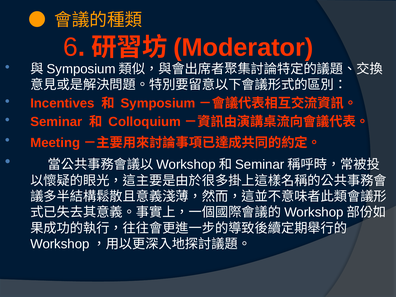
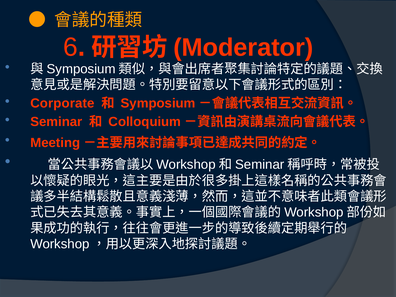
Incentives: Incentives -> Corporate (62, 103)
